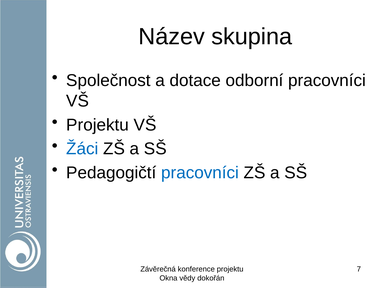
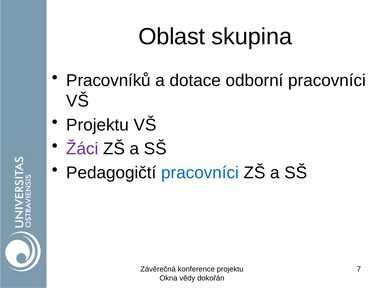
Název: Název -> Oblast (172, 37)
Společnost: Společnost -> Pracovníků (108, 81)
Žáci colour: blue -> purple (82, 149)
